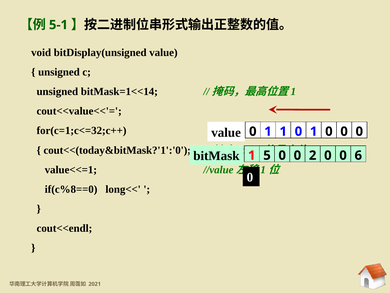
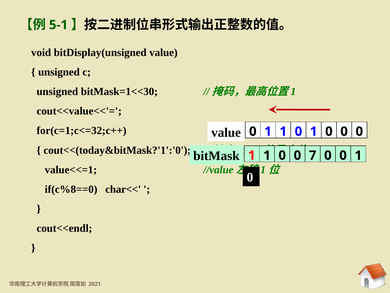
bitMask=1<<14: bitMask=1<<14 -> bitMask=1<<30 (119, 91)
5: 5 -> 1 (267, 155)
2: 2 -> 7 (313, 155)
6: 6 -> 1 (358, 155)
long<<: long<< -> char<< (123, 189)
